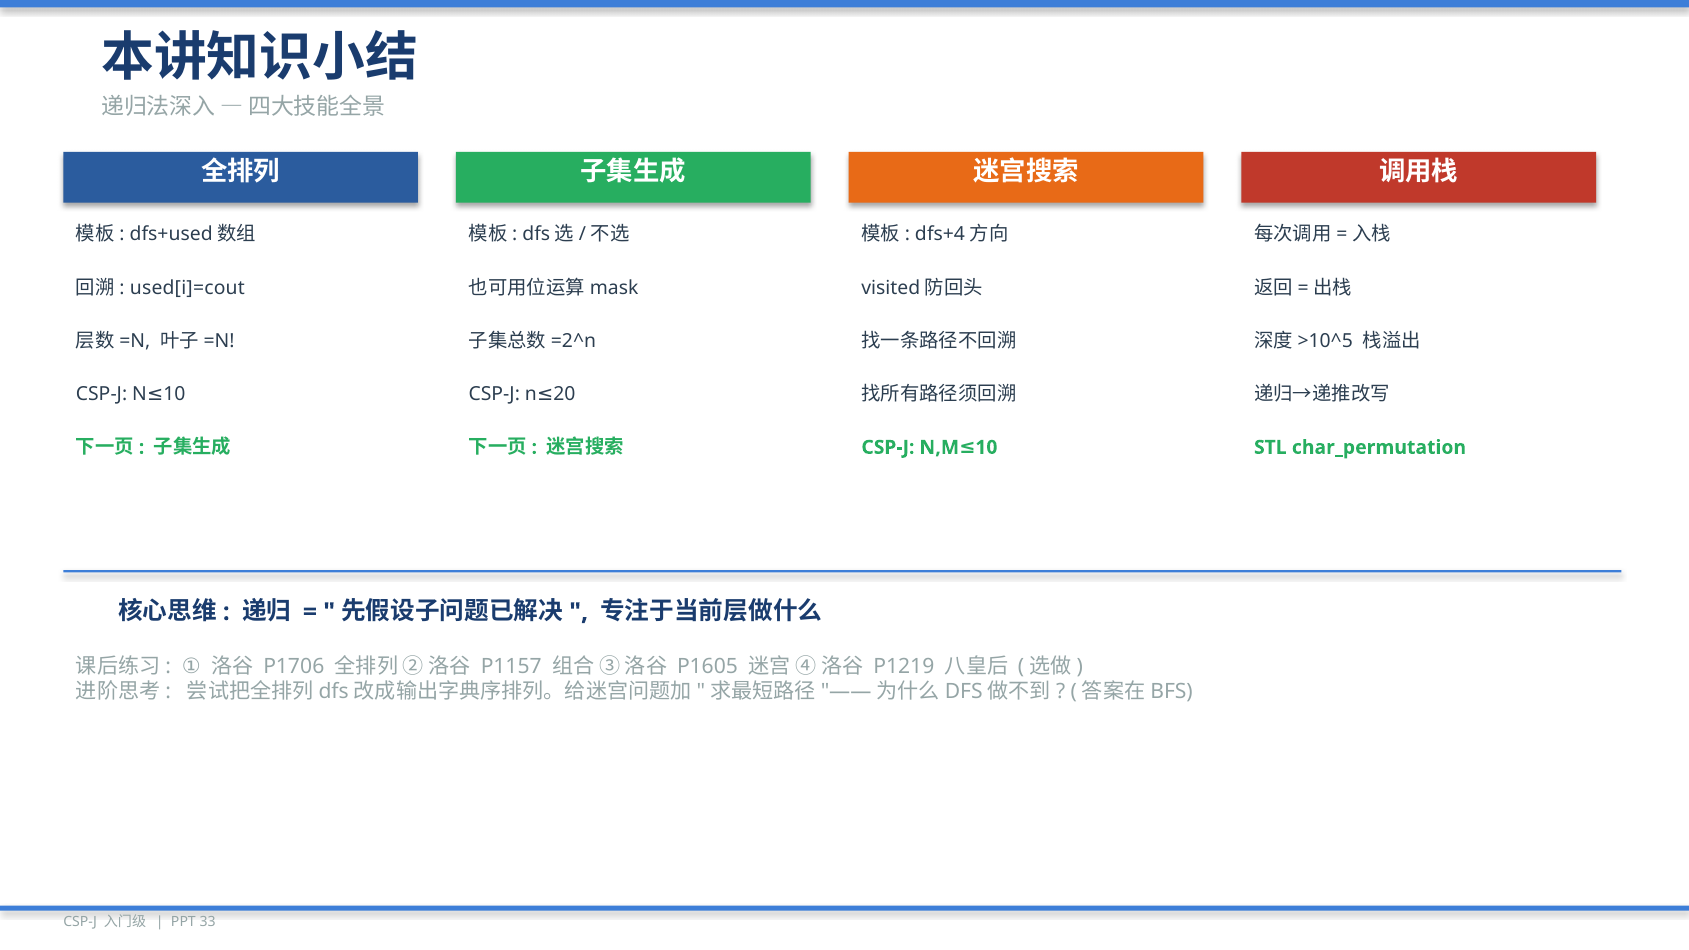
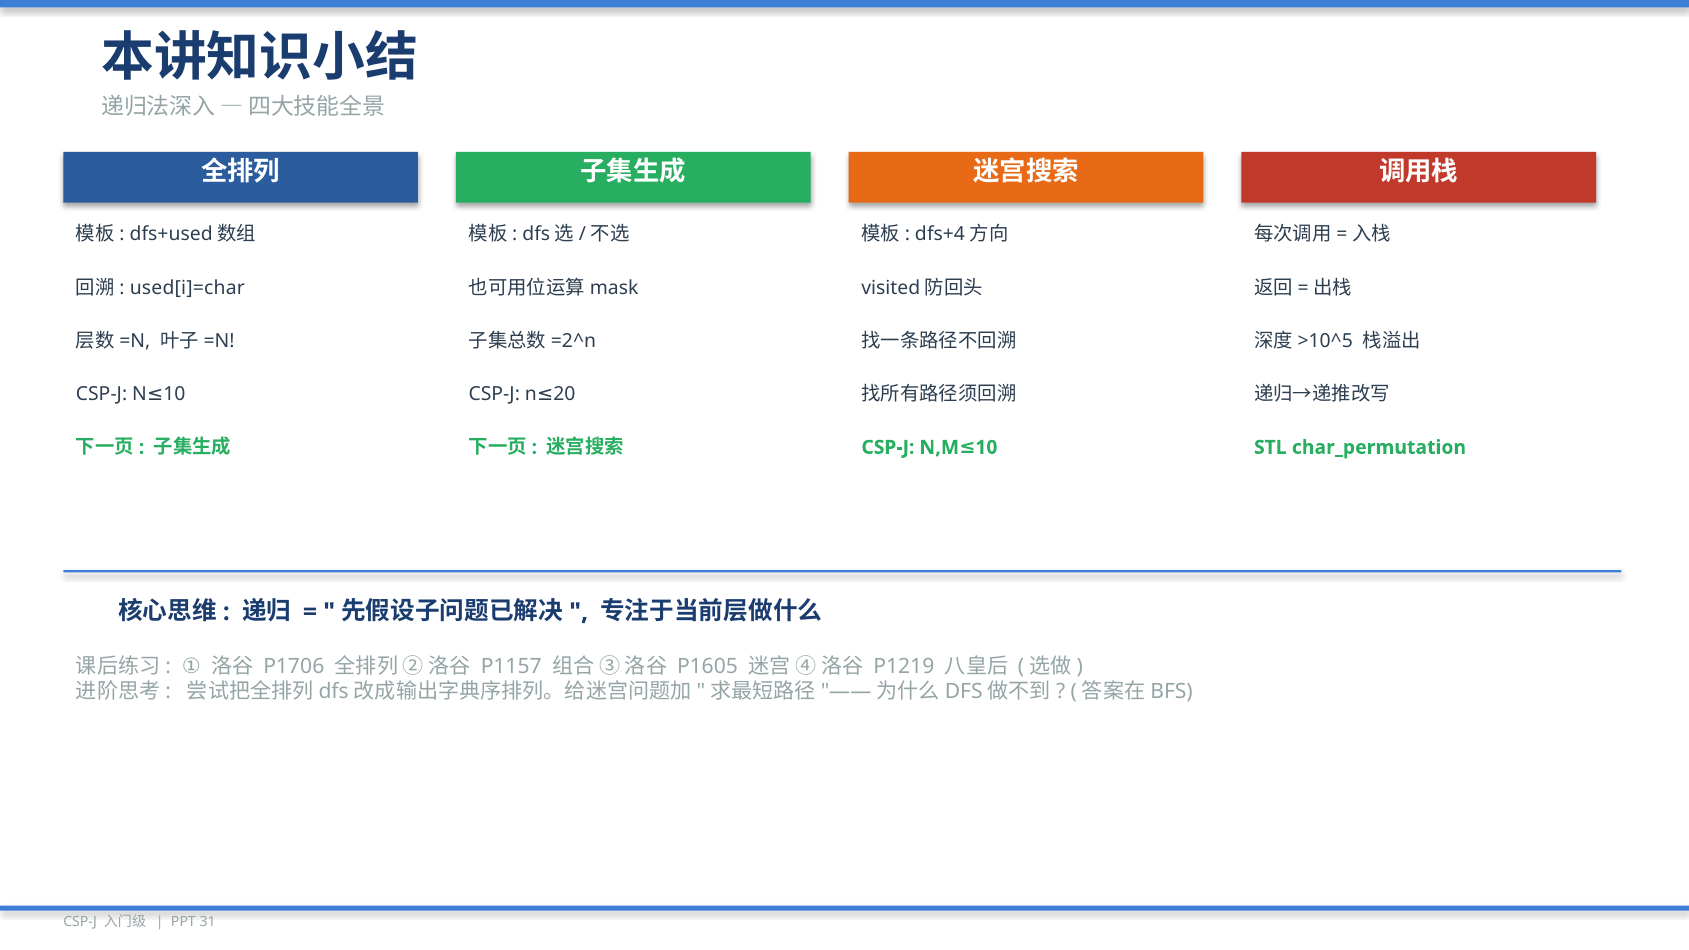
used[i]=cout: used[i]=cout -> used[i]=char (187, 288)
33: 33 -> 31 (208, 921)
